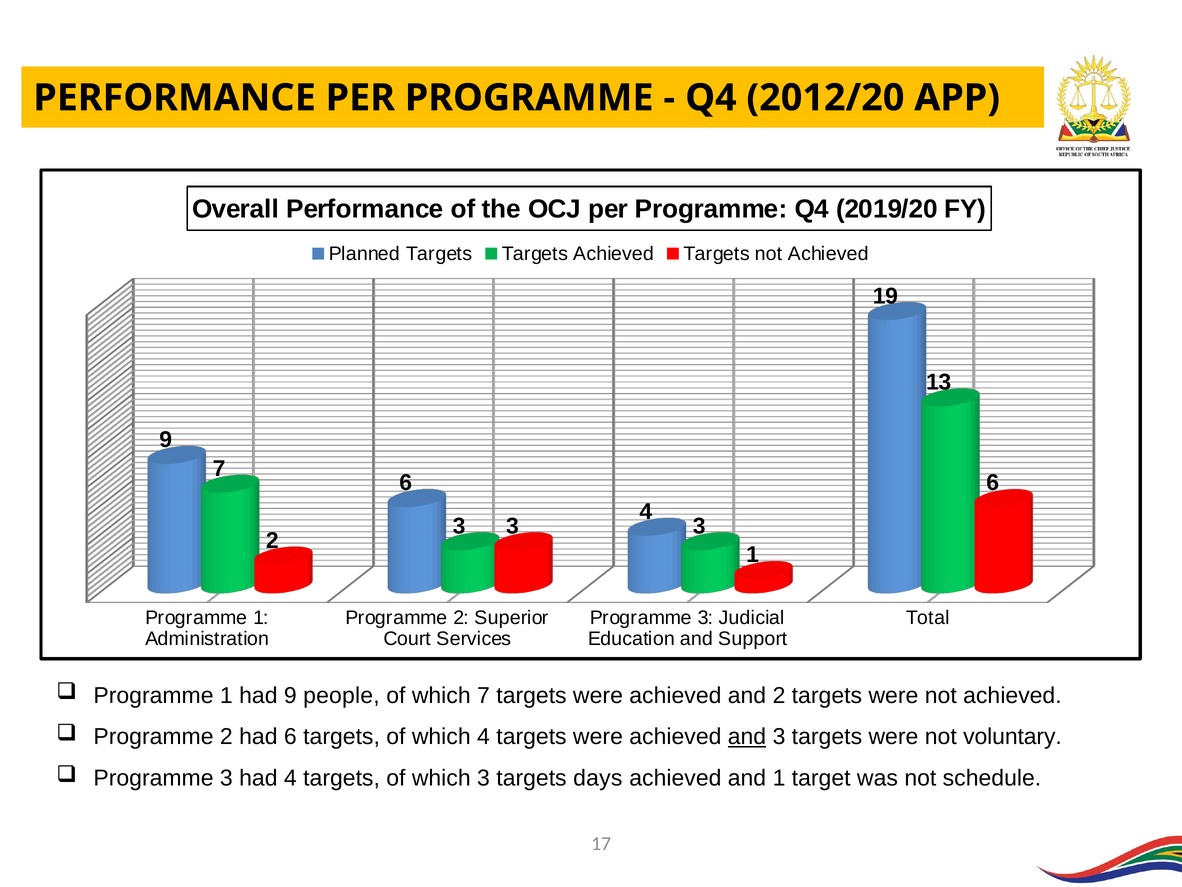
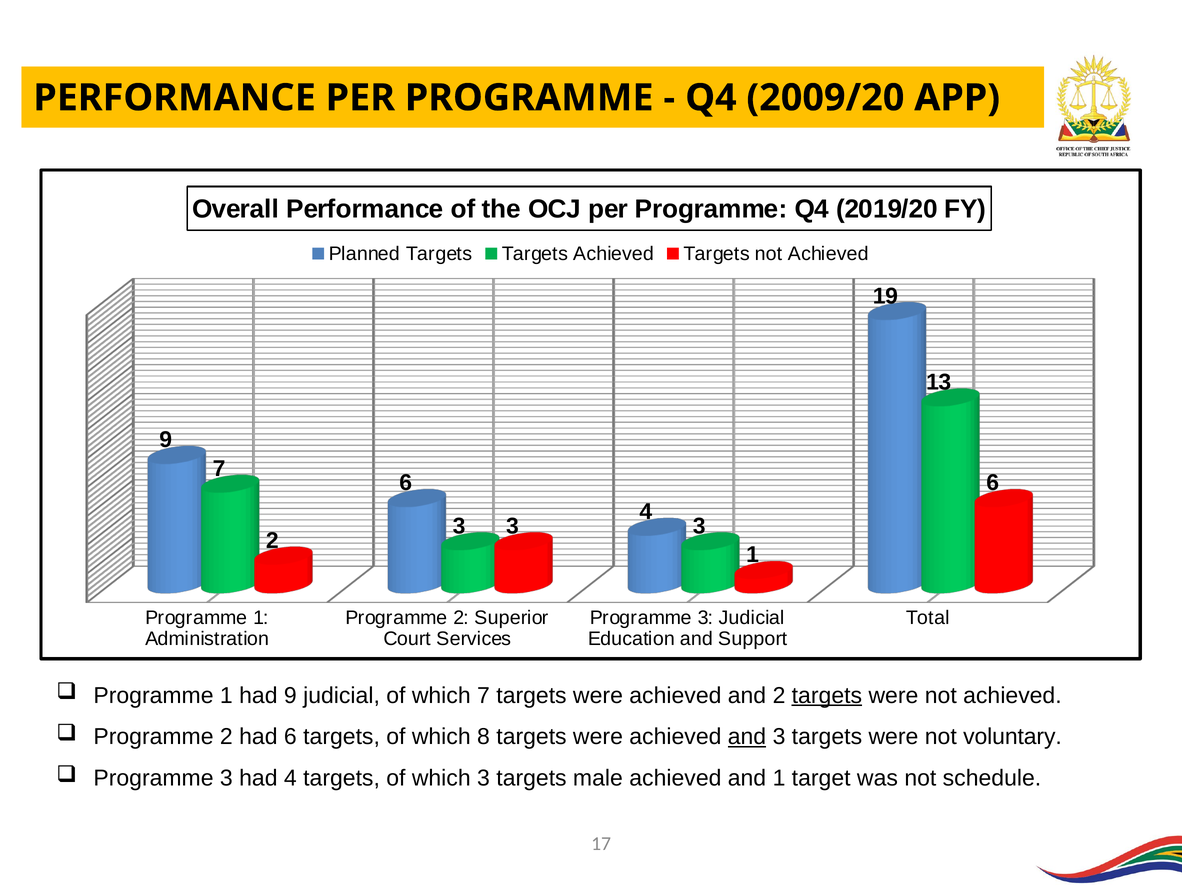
2012/20: 2012/20 -> 2009/20 (825, 98)
9 people: people -> judicial (342, 695)
targets underline: none -> present (827, 695)
which 4: 4 -> 8 (483, 736)
days: days -> male (598, 778)
